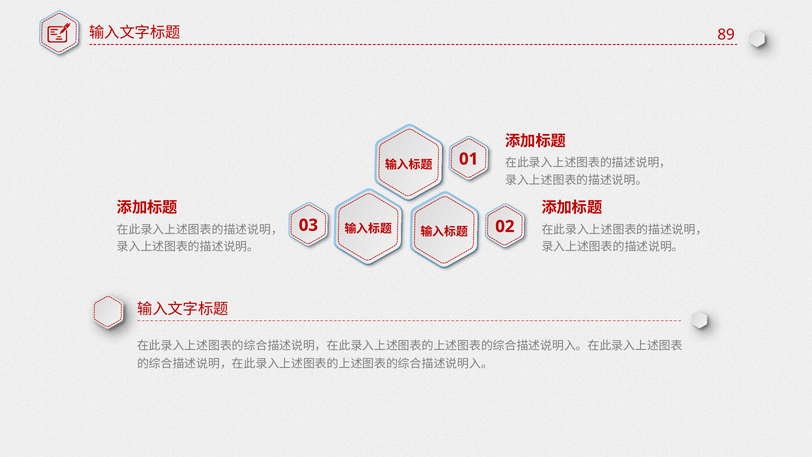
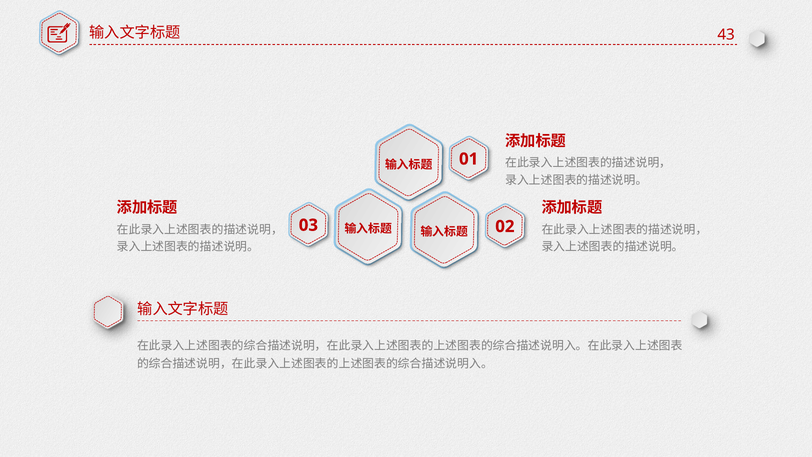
89: 89 -> 43 (726, 35)
